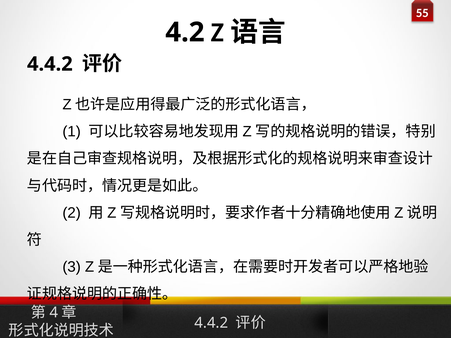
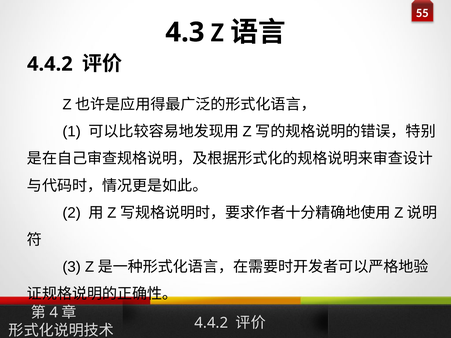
4.2: 4.2 -> 4.3 (185, 32)
